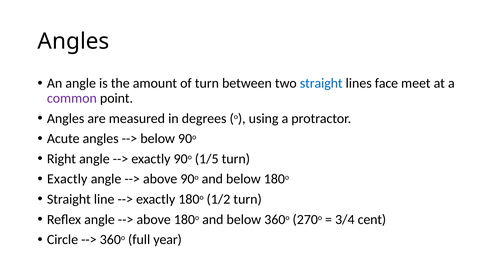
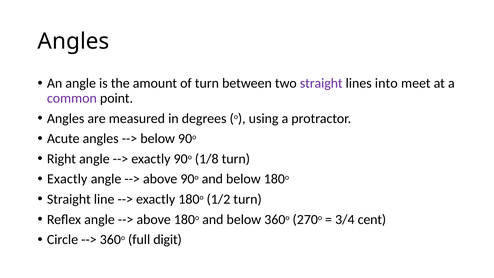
straight colour: blue -> purple (321, 83)
face: face -> into (386, 83)
1/5: 1/5 -> 1/8 (207, 159)
year: year -> digit (168, 239)
